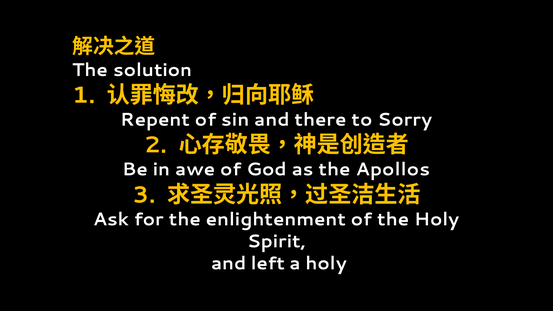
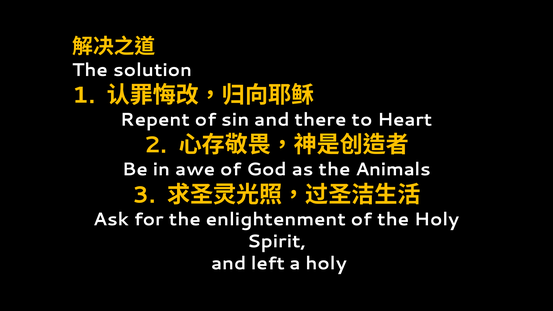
Sorry: Sorry -> Heart (405, 120)
Apollos: Apollos -> Animals (393, 170)
